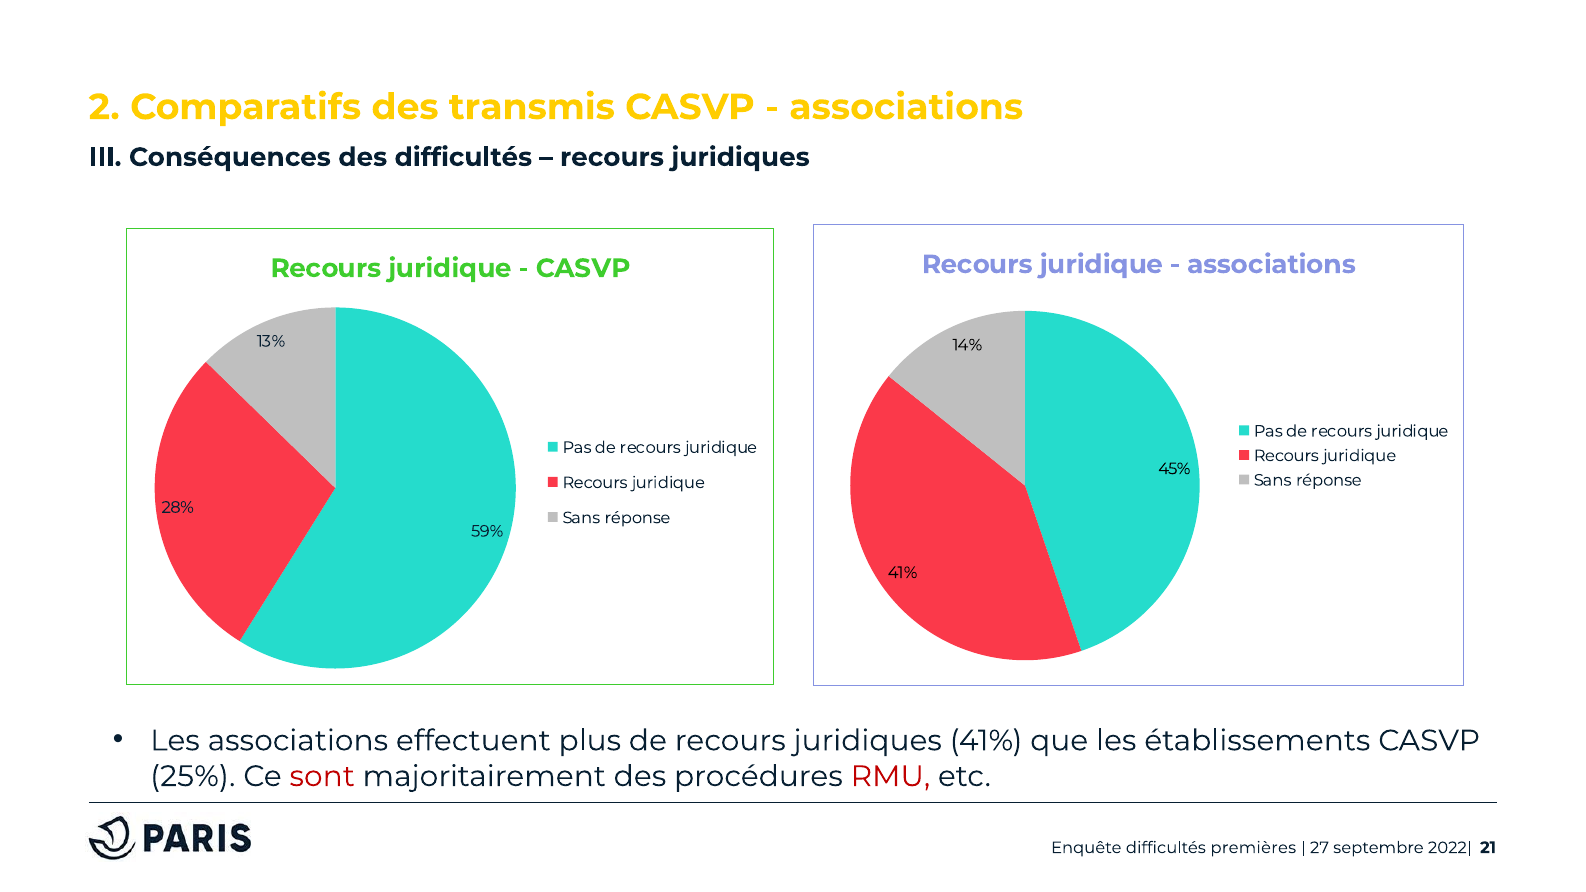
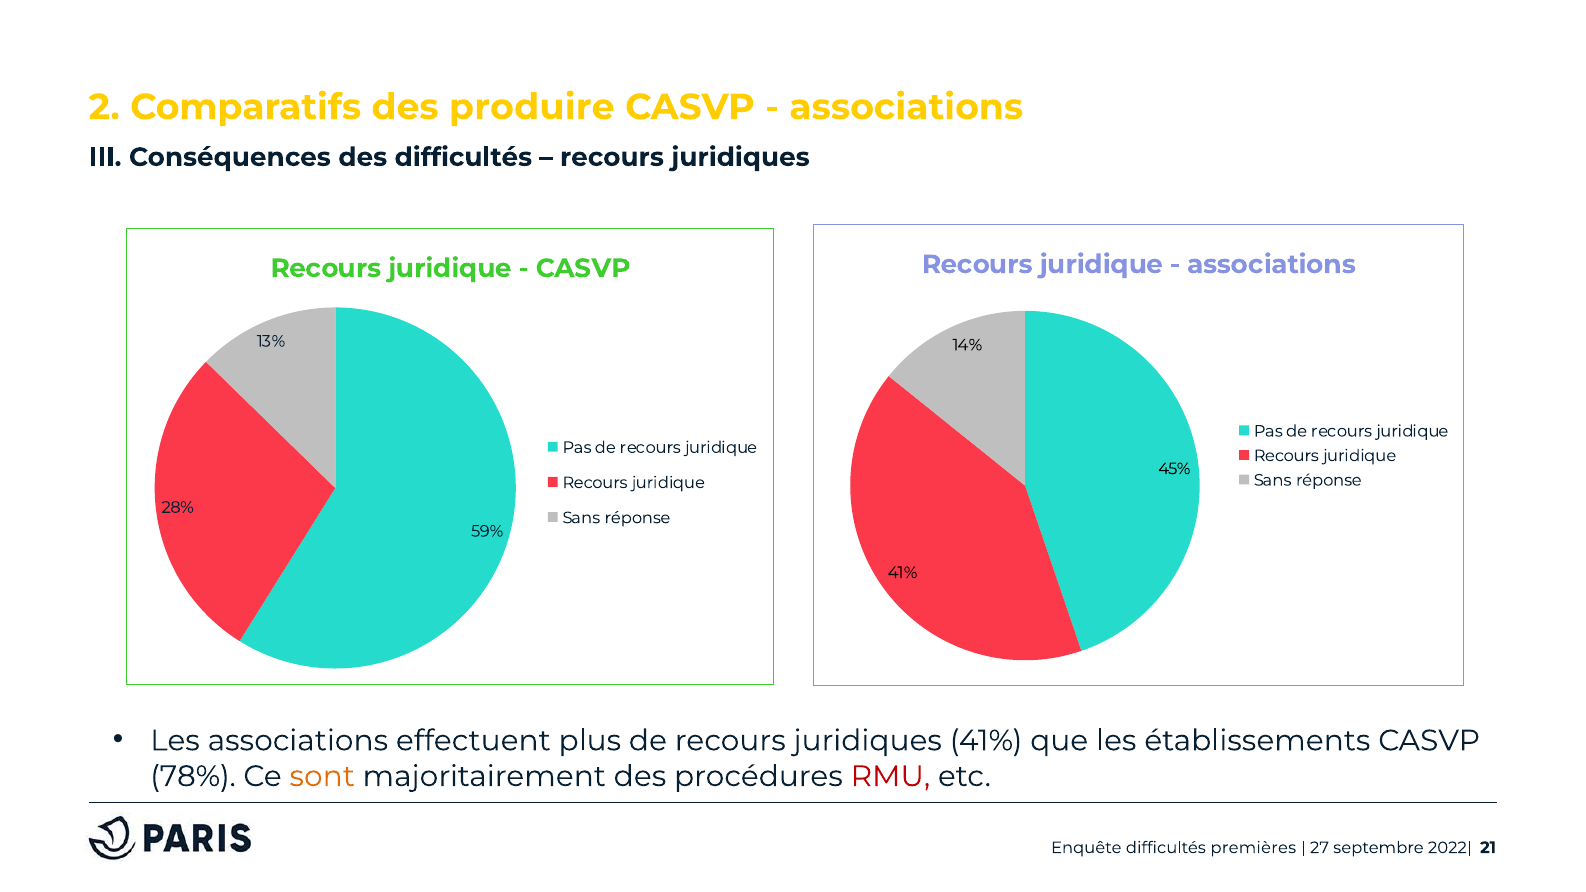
transmis: transmis -> produire (532, 107)
25%: 25% -> 78% (193, 776)
sont colour: red -> orange (322, 776)
